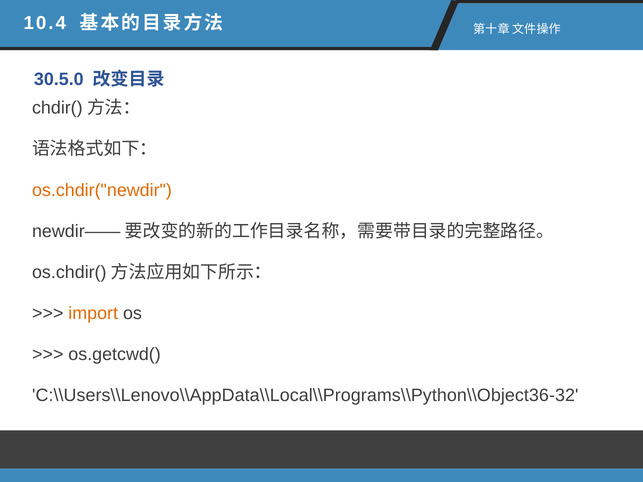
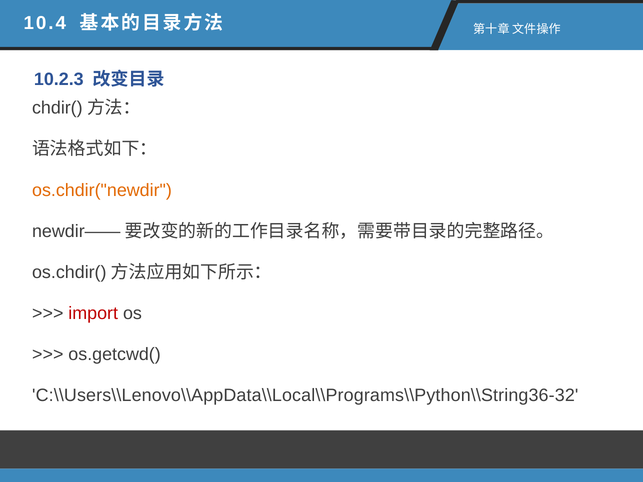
30.5.0: 30.5.0 -> 10.2.3 (59, 79)
import colour: orange -> red (93, 314)
C:\\Users\\Lenovo\\AppData\\Local\\Programs\\Python\\Object36-32: C:\\Users\\Lenovo\\AppData\\Local\\Programs\\Python\\Object36-32 -> C:\\Users\\Lenovo\\AppData\\Local\\Programs\\Python\\String36-32 (305, 396)
